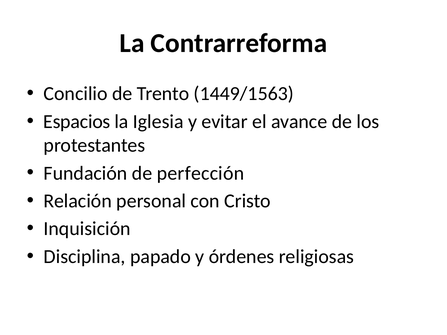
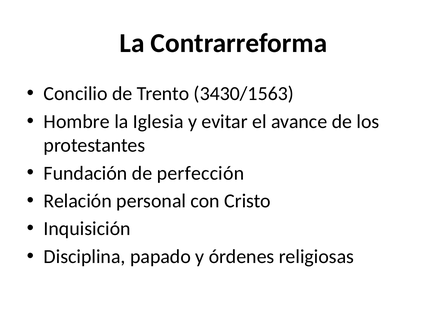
1449/1563: 1449/1563 -> 3430/1563 (244, 94)
Espacios: Espacios -> Hombre (77, 122)
